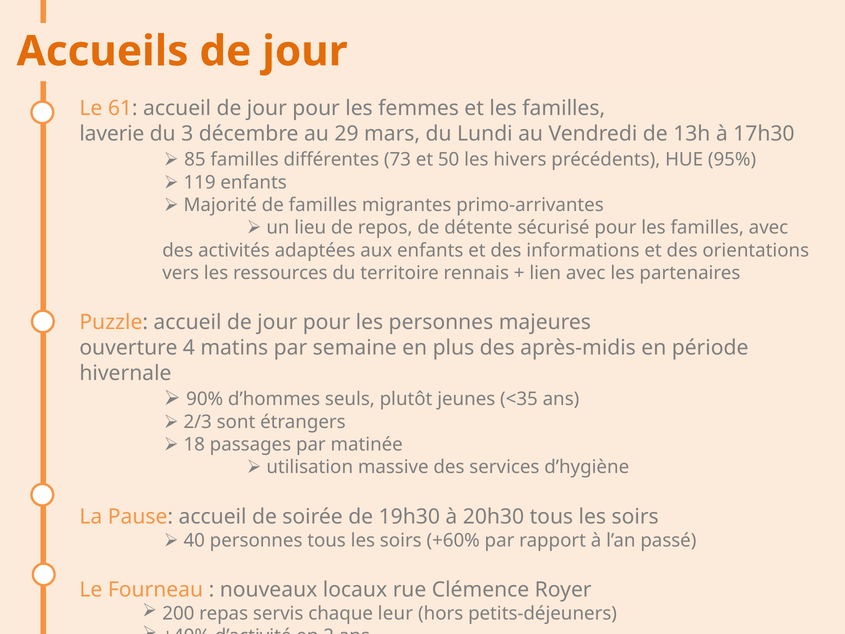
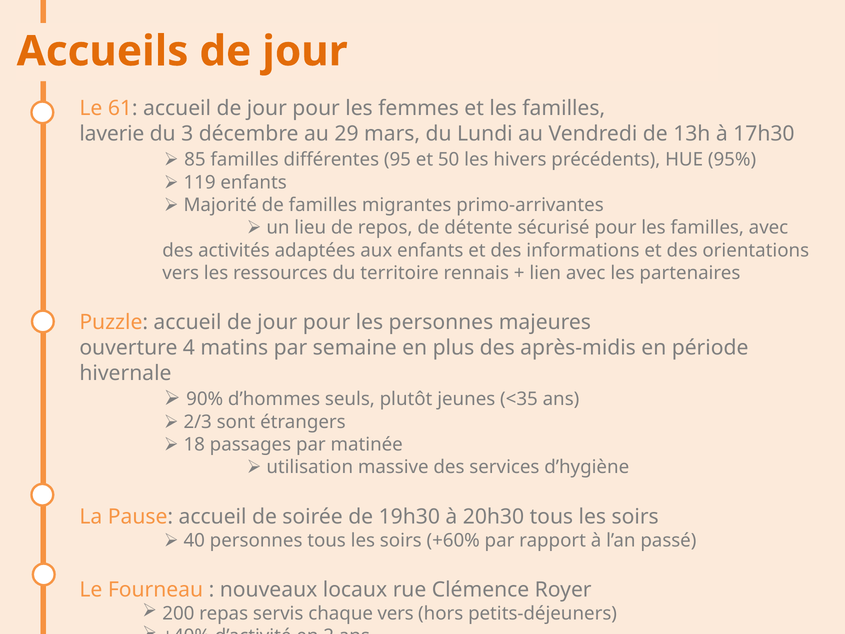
73: 73 -> 95 (397, 160)
chaque leur: leur -> vers (396, 614)
